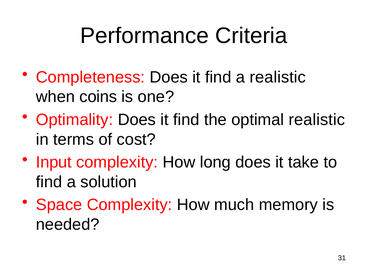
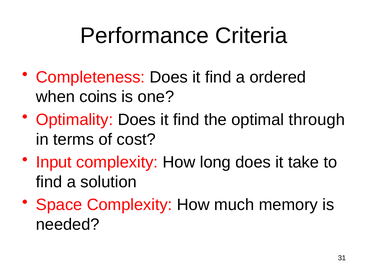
a realistic: realistic -> ordered (278, 77)
optimal realistic: realistic -> through (317, 120)
